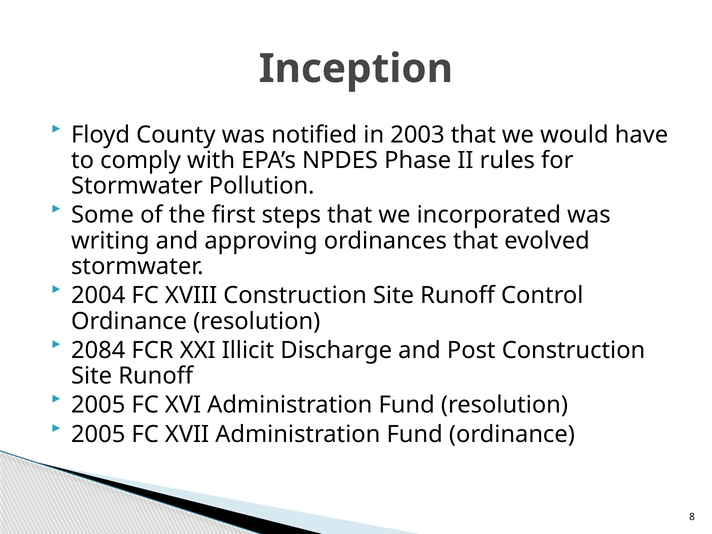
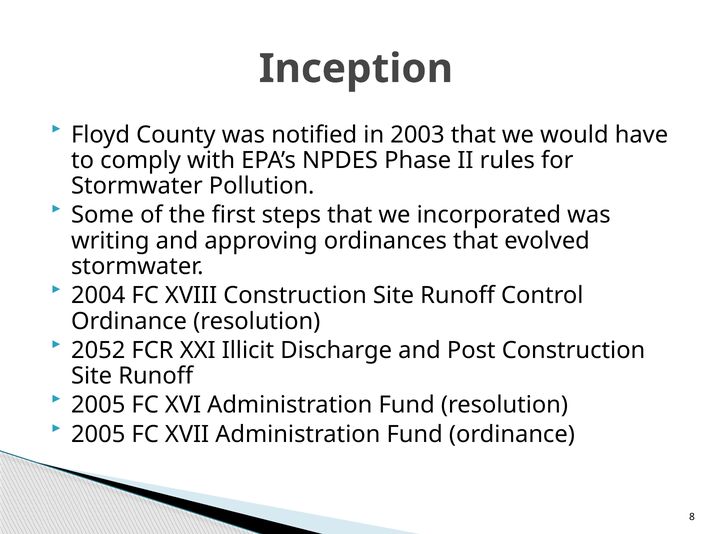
2084: 2084 -> 2052 (98, 350)
